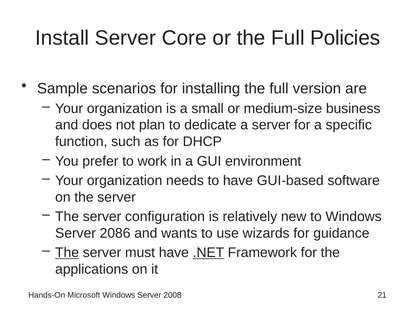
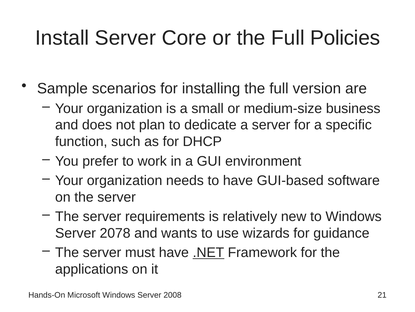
configuration: configuration -> requirements (165, 216)
2086: 2086 -> 2078 (115, 233)
The underline: present -> none (67, 252)
